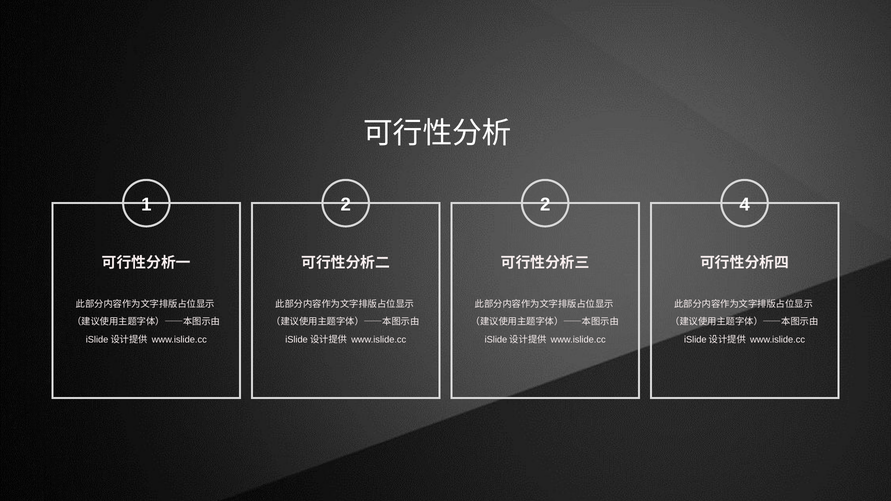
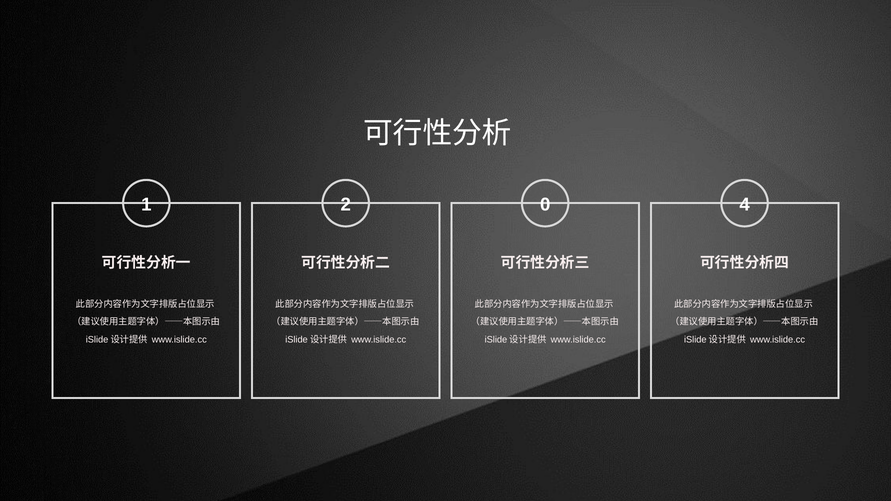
2 2: 2 -> 0 (545, 204)
